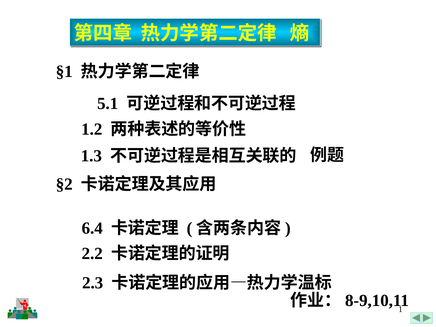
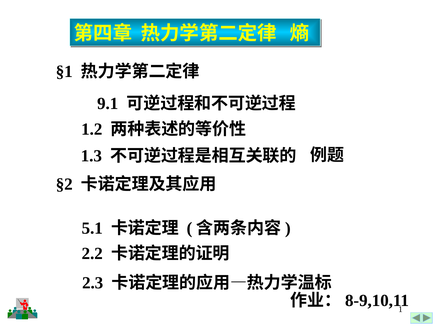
5.1: 5.1 -> 9.1 (108, 104)
6.4: 6.4 -> 5.1 (92, 228)
